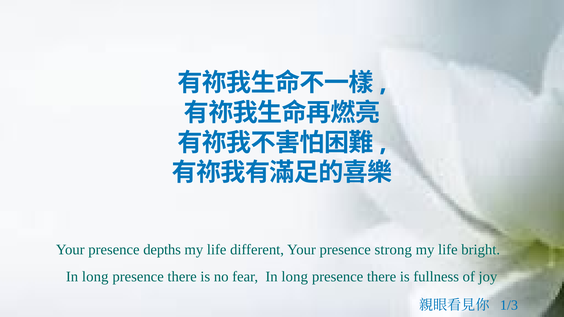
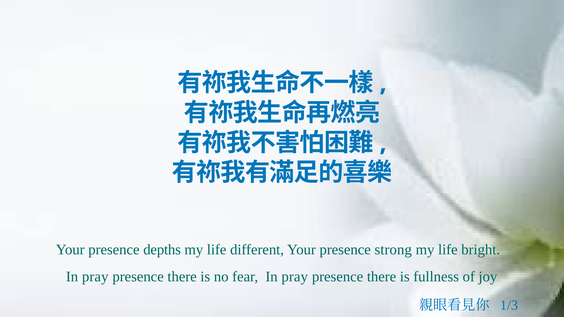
long: long -> pray (95, 277)
fear In long: long -> pray (295, 277)
